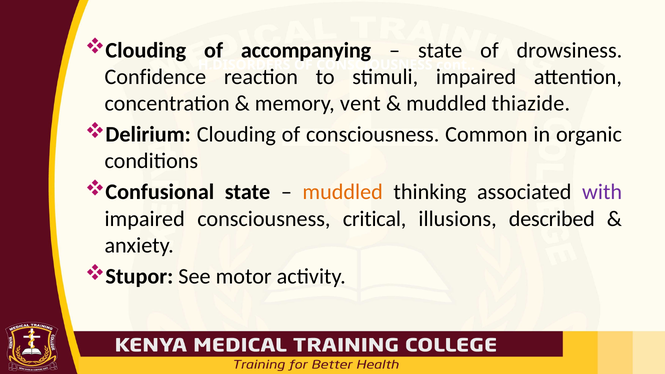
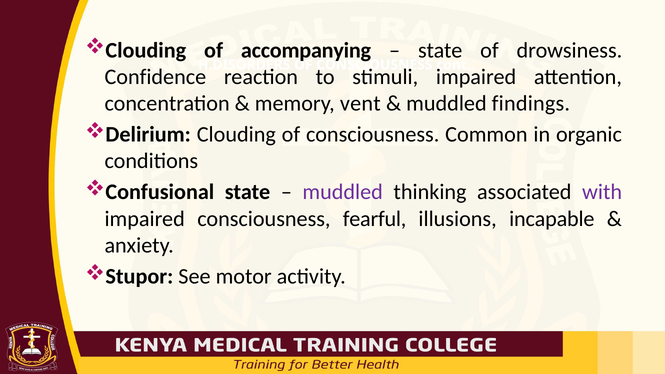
thiazide: thiazide -> findings (531, 103)
muddled colour: orange -> purple (343, 192)
critical: critical -> fearful (375, 219)
described: described -> incapable (552, 219)
